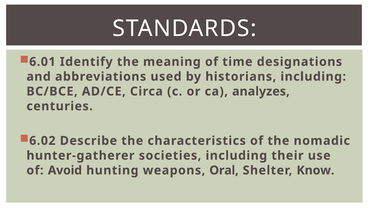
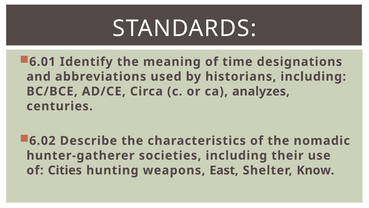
Avoid: Avoid -> Cities (65, 170)
Oral: Oral -> East (224, 170)
